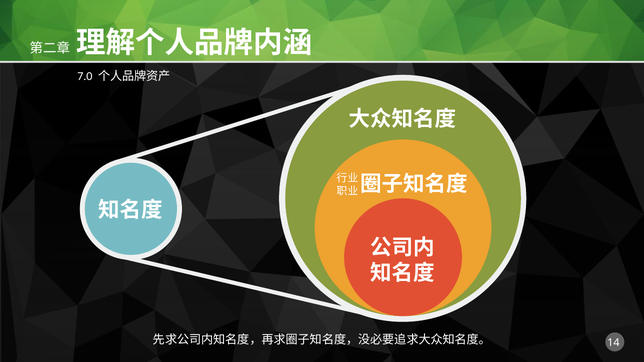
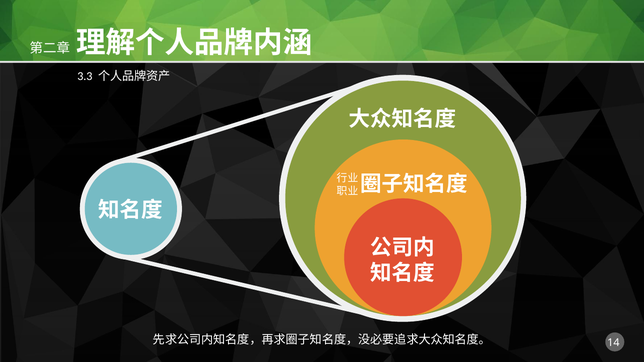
7.0: 7.0 -> 3.3 (85, 76)
